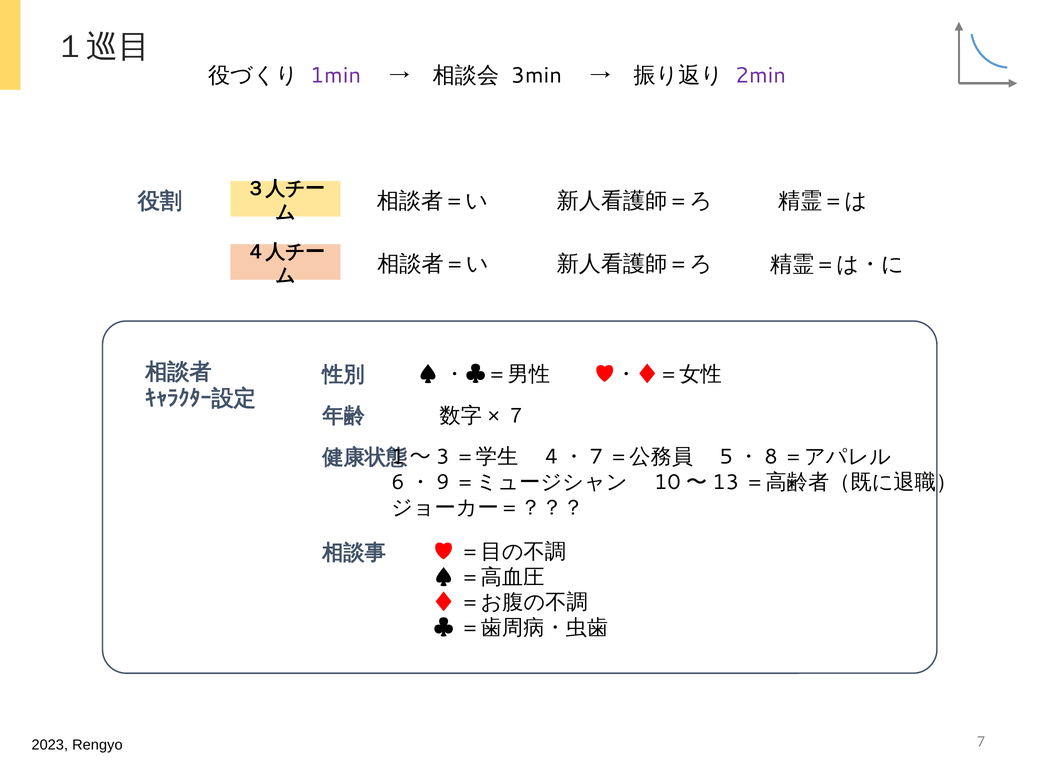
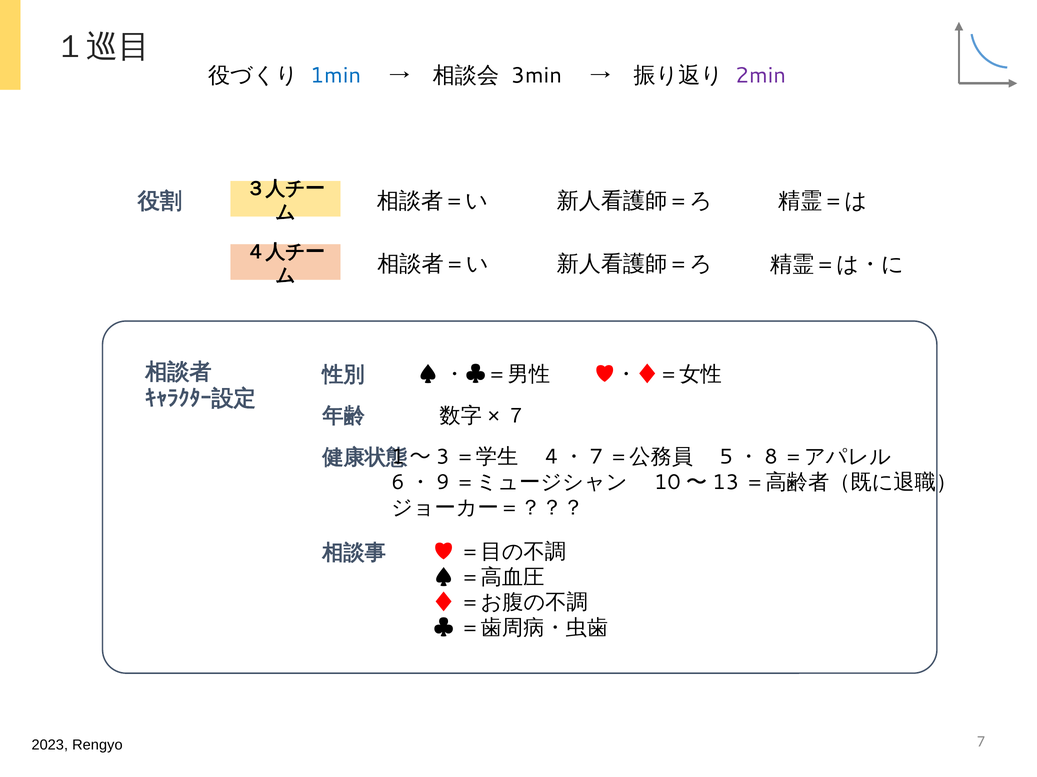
1min colour: purple -> blue (336, 76)
